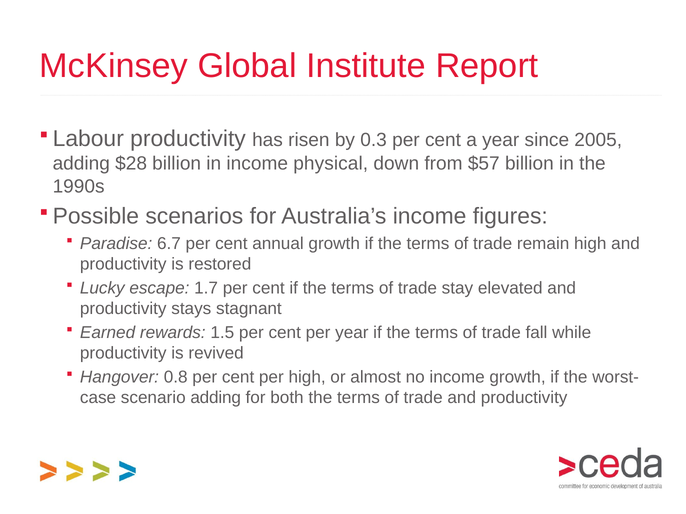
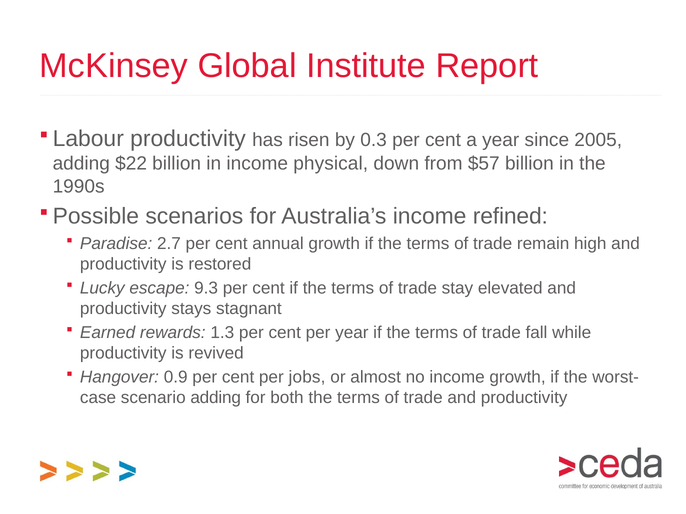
$28: $28 -> $22 (131, 164)
figures: figures -> refined (510, 217)
6.7: 6.7 -> 2.7 (169, 244)
1.7: 1.7 -> 9.3 (206, 288)
1.5: 1.5 -> 1.3 (222, 333)
0.8: 0.8 -> 0.9 (176, 377)
per high: high -> jobs (307, 377)
